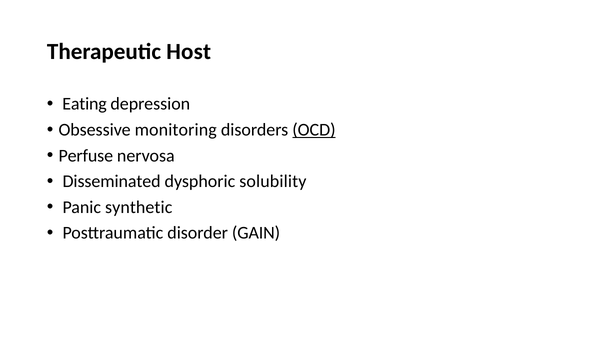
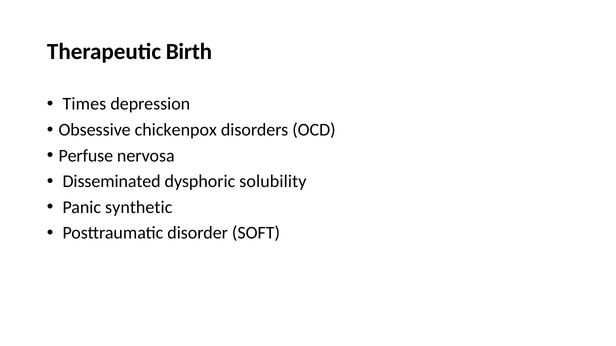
Host: Host -> Birth (189, 52)
Eating: Eating -> Times (84, 104)
monitoring: monitoring -> chickenpox (176, 130)
OCD underline: present -> none (314, 130)
GAIN: GAIN -> SOFT (256, 233)
